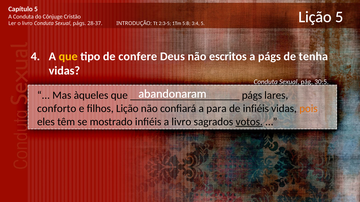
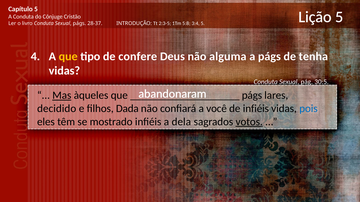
escritos: escritos -> alguma (228, 56)
Mas underline: none -> present (62, 96)
conforto: conforto -> decidido (57, 109)
filhos Lição: Lição -> Dada (127, 109)
para: para -> você (217, 109)
pois colour: orange -> blue (308, 109)
a livro: livro -> dela (181, 122)
